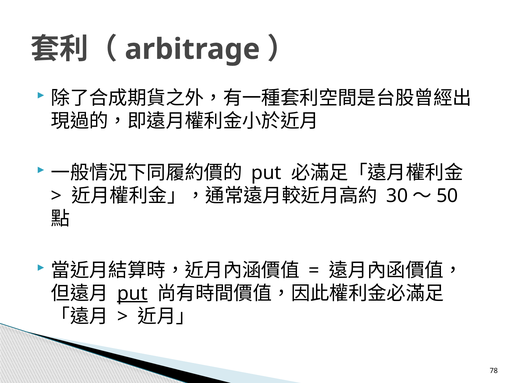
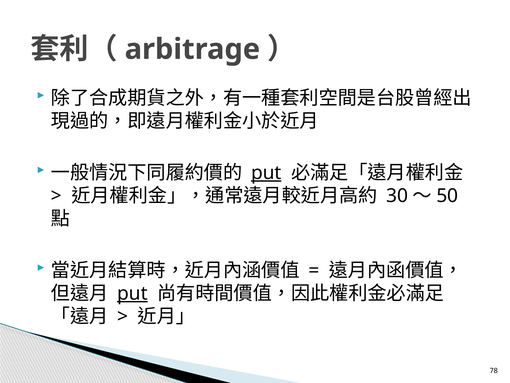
put underline: none -> present (266, 173)
